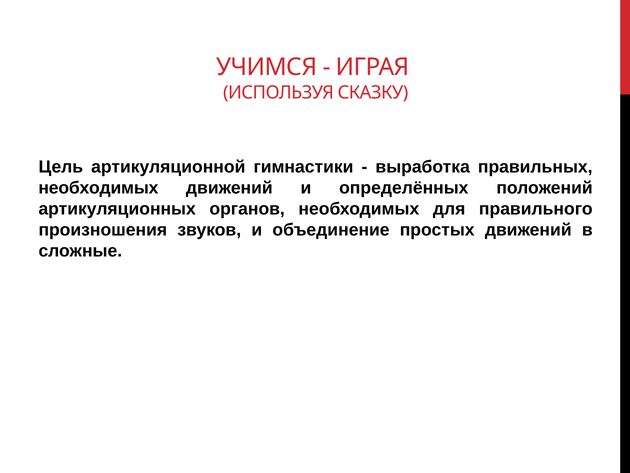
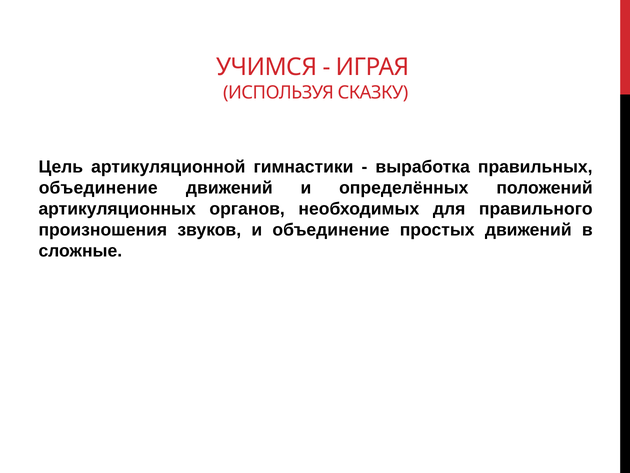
необходимых: необходимых -> объединение (98, 188)
